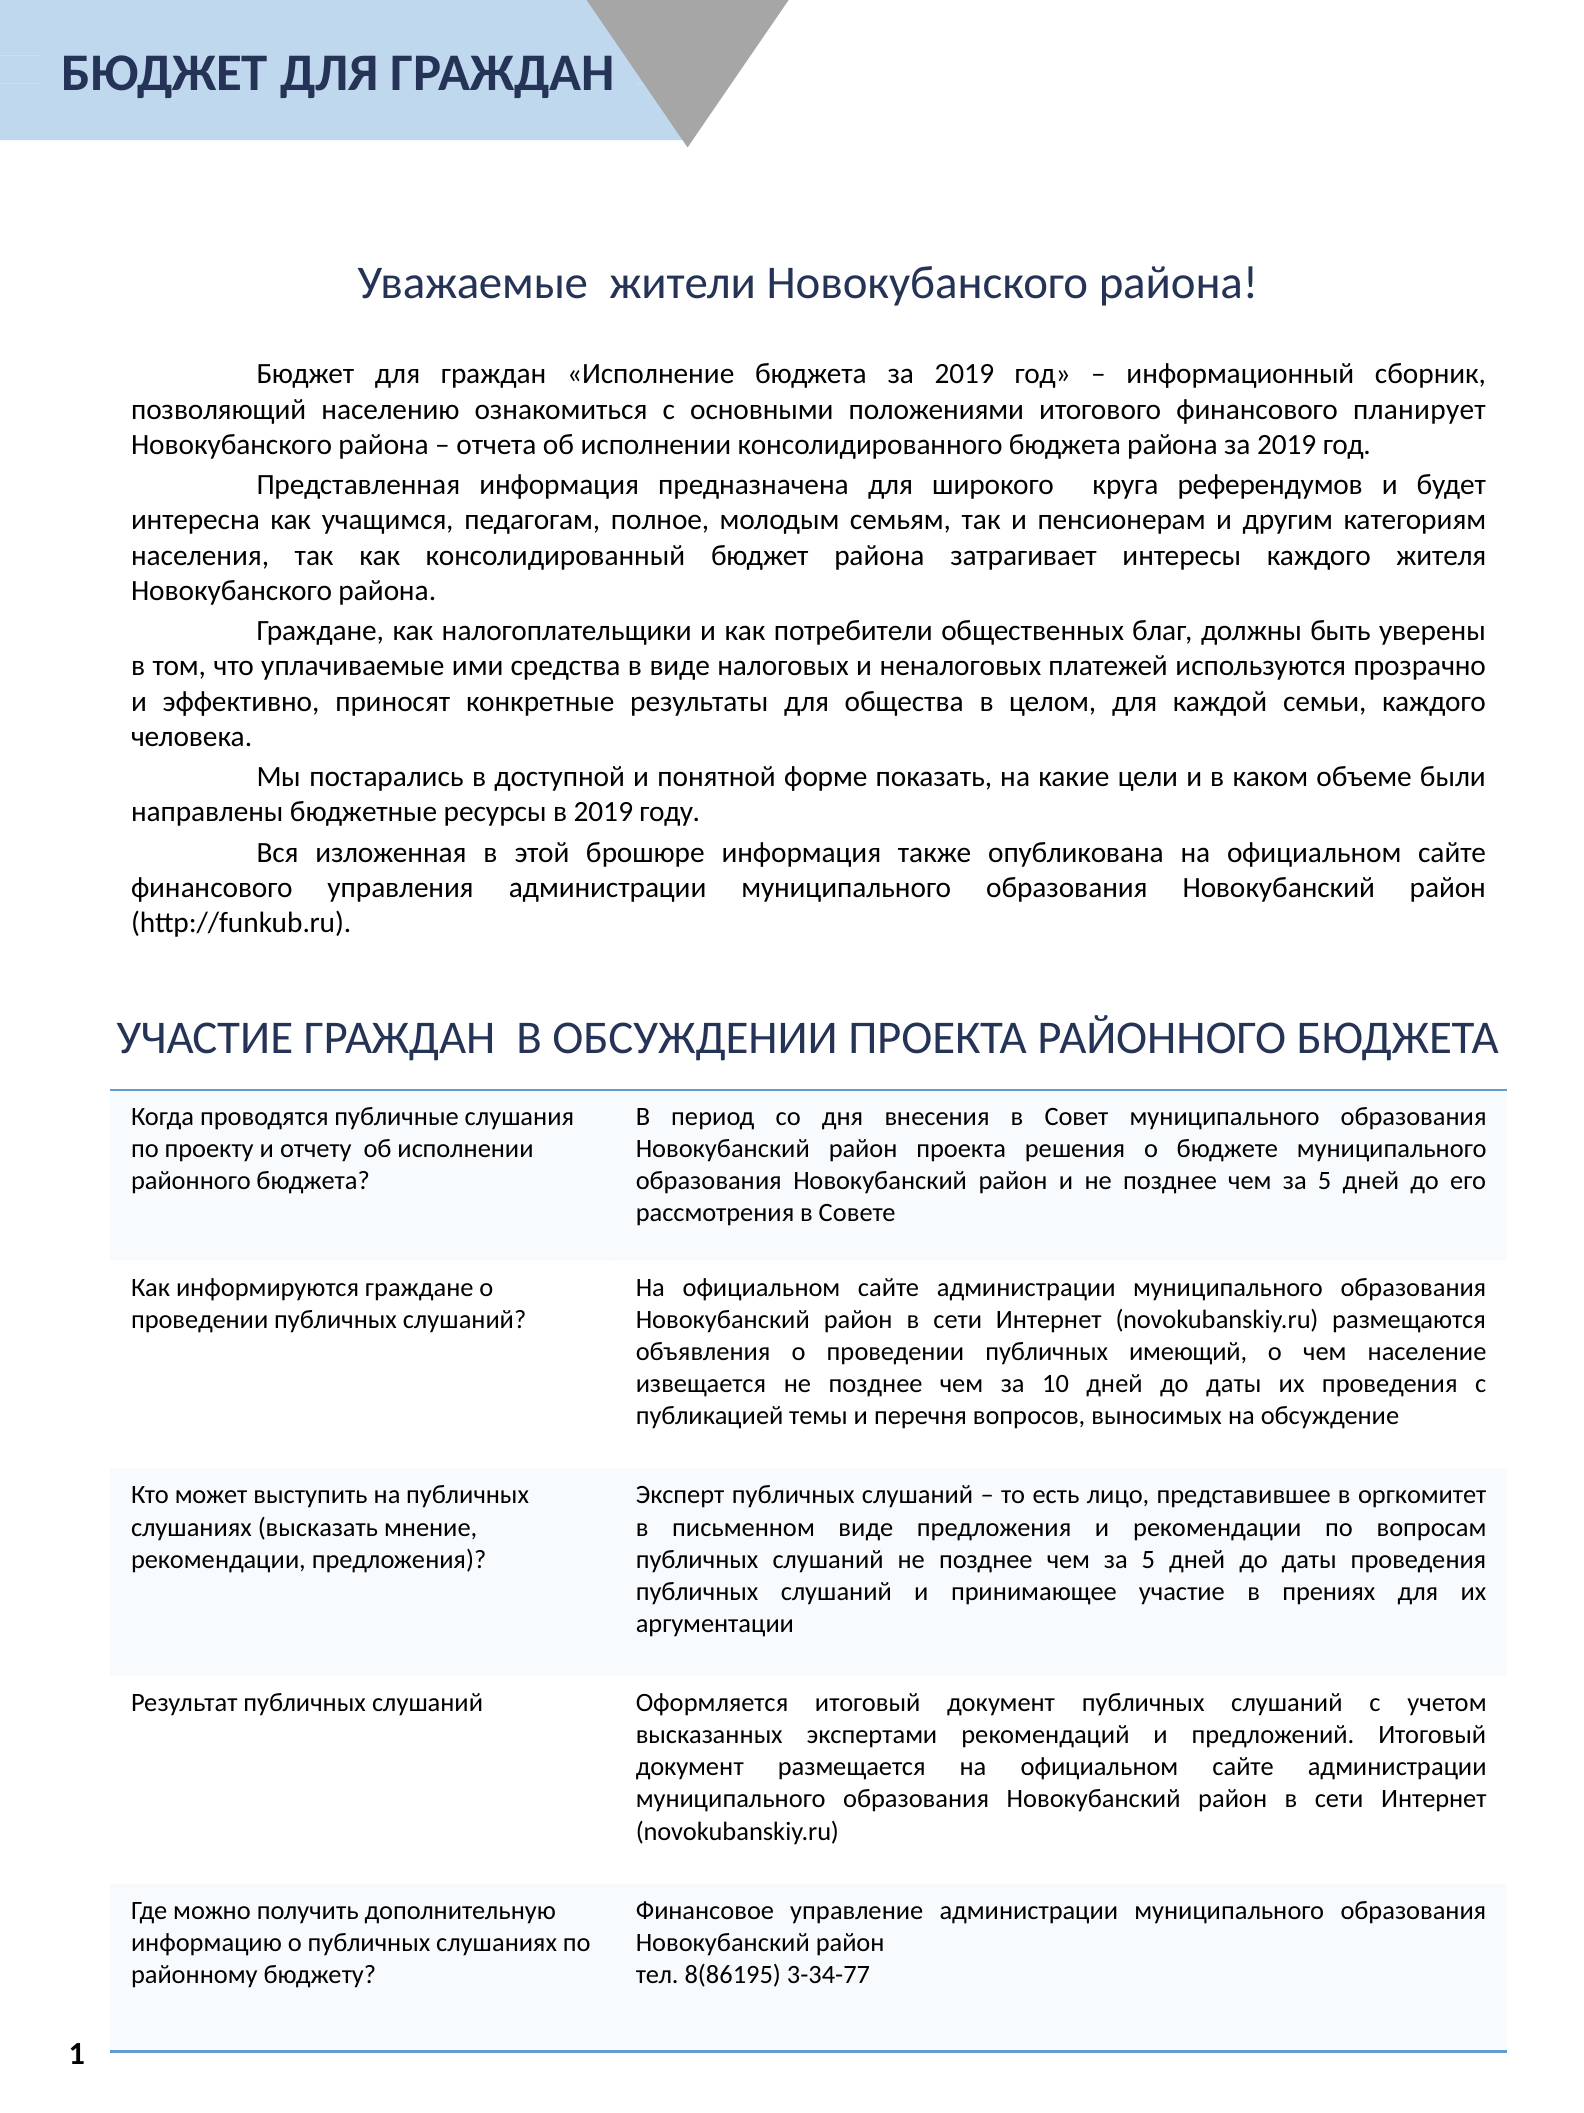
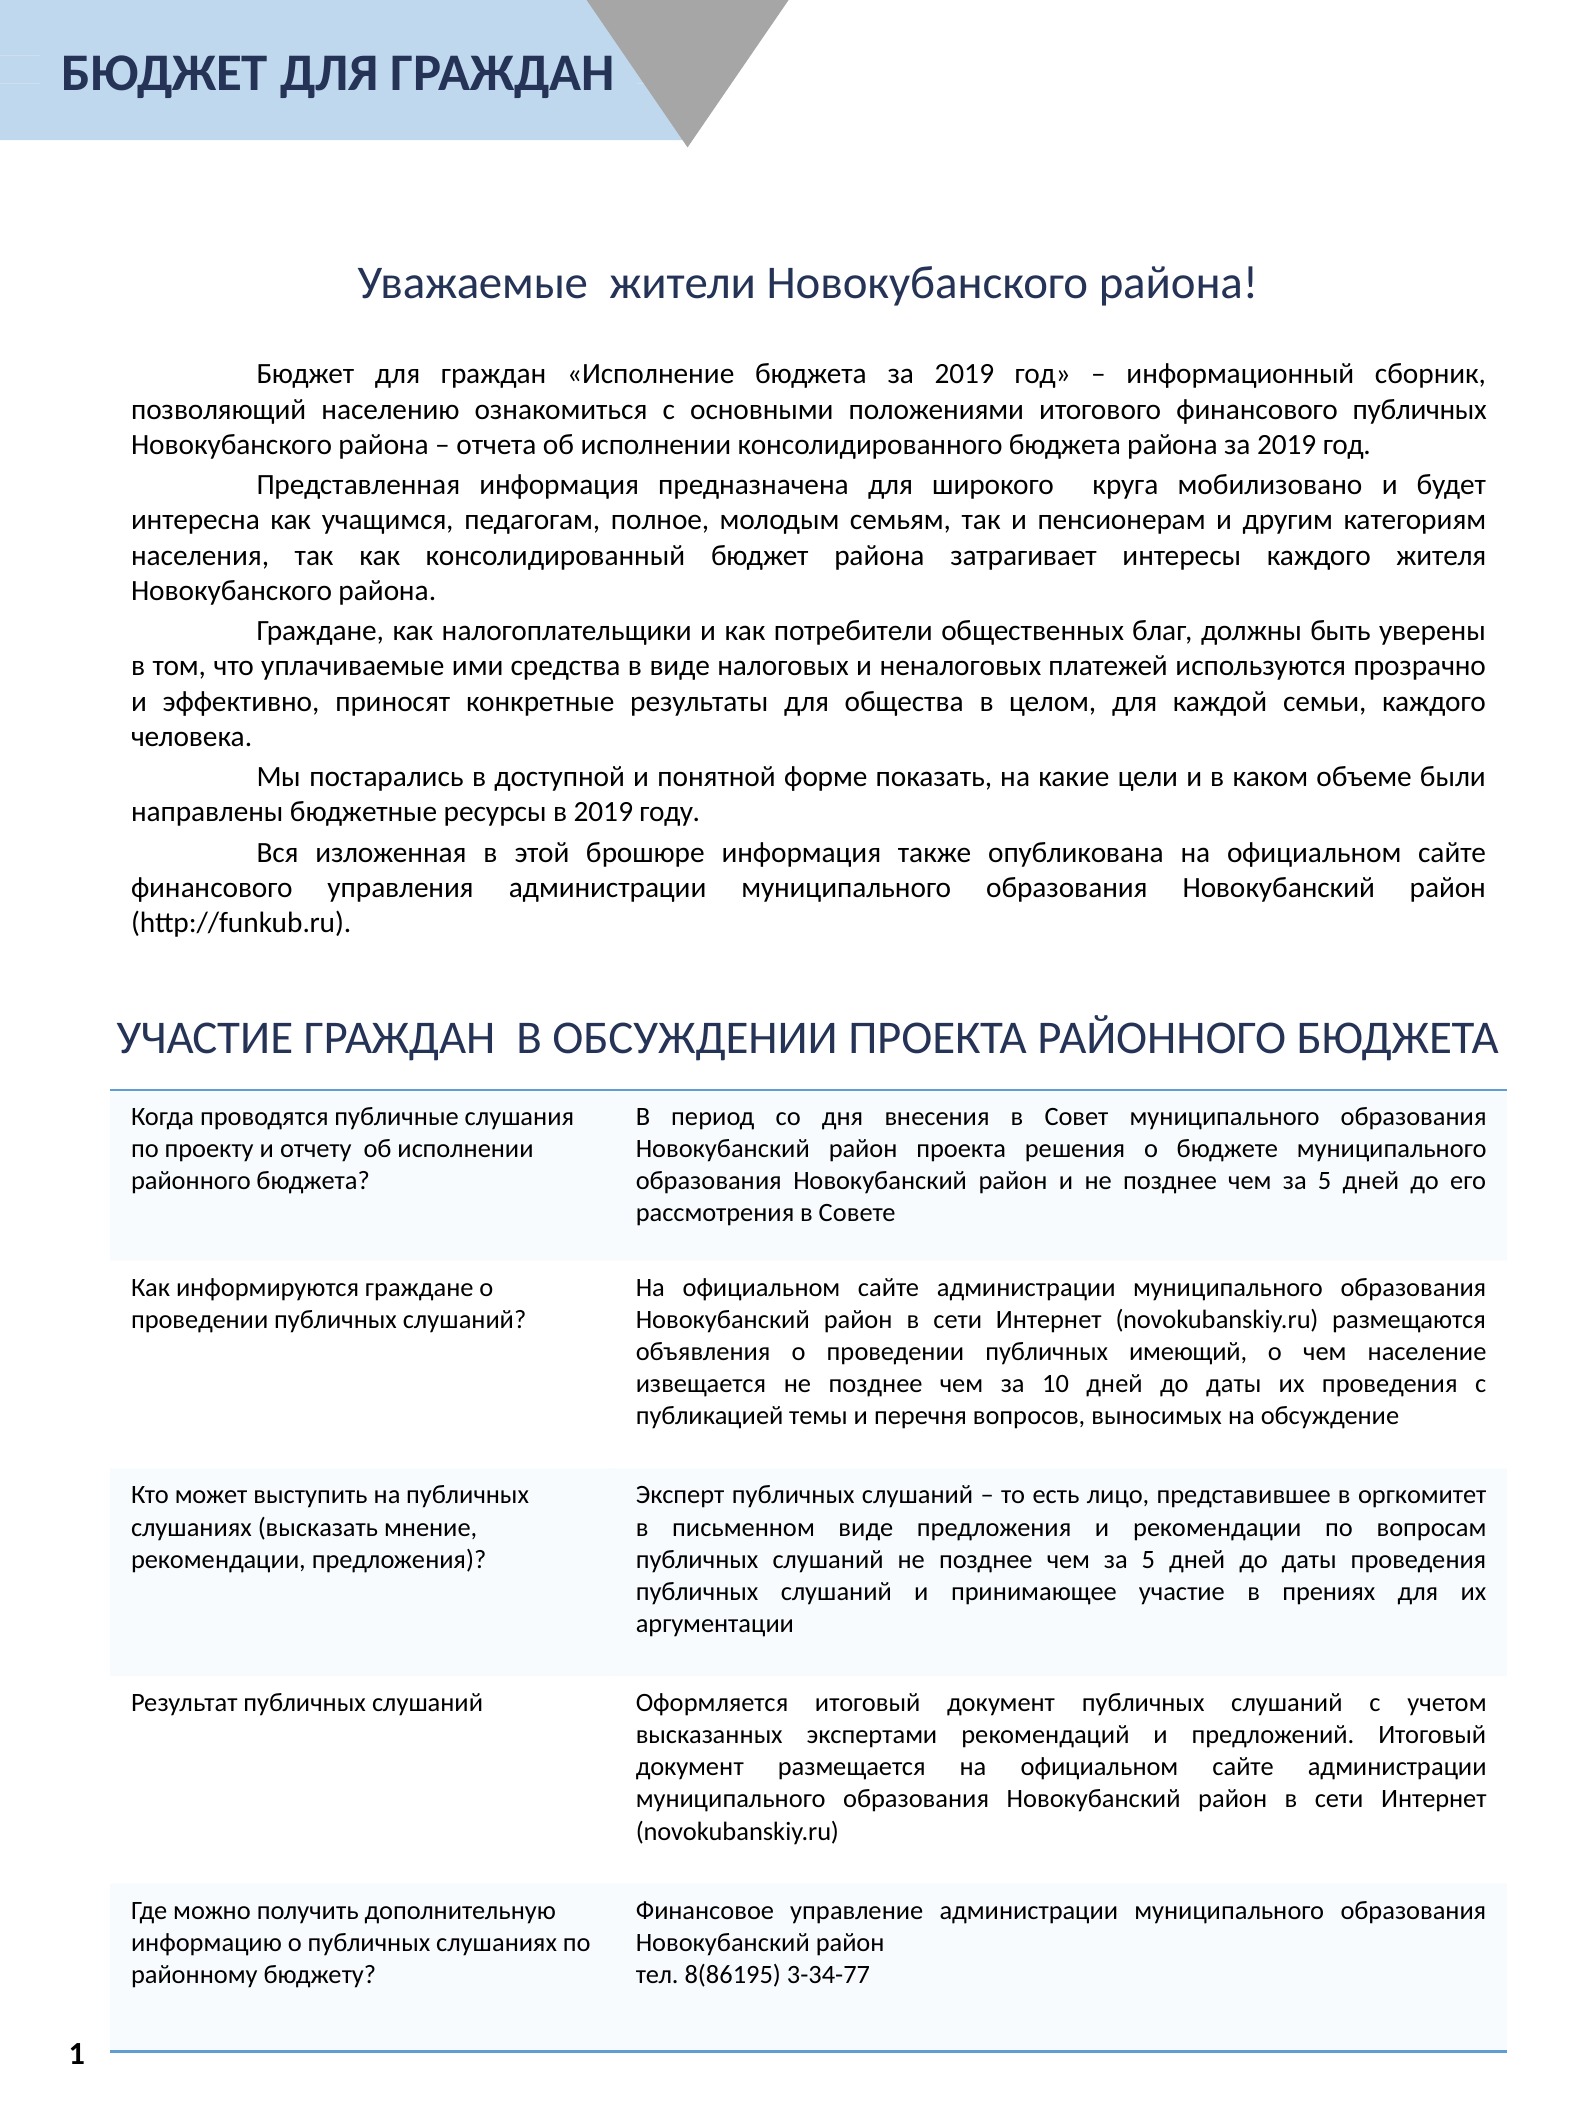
финансового планирует: планирует -> публичных (1420, 409)
референдумов: референдумов -> мобилизовано (1270, 485)
